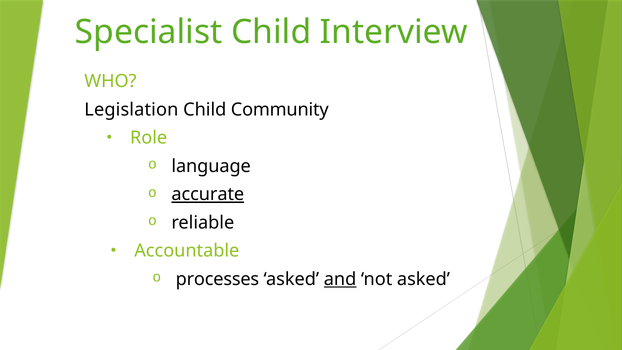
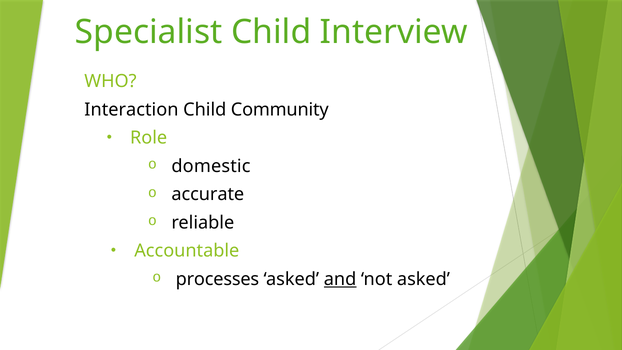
Legislation: Legislation -> Interaction (131, 110)
language: language -> domestic (211, 166)
accurate underline: present -> none (208, 194)
